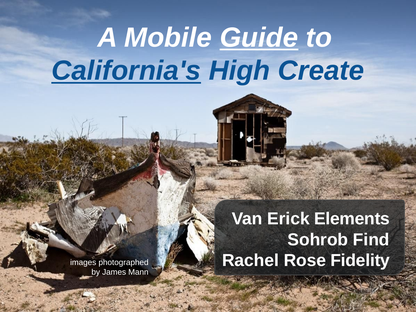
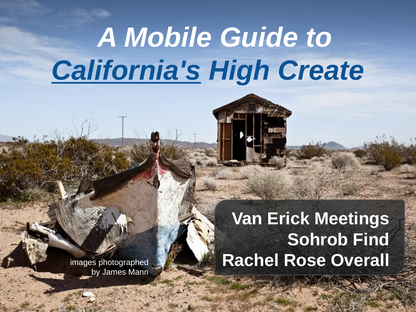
Guide underline: present -> none (259, 38)
Elements: Elements -> Meetings (352, 219)
Fidelity: Fidelity -> Overall (360, 260)
